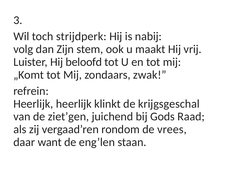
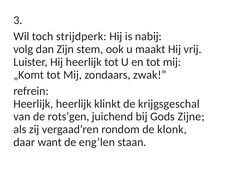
Hij beloofd: beloofd -> heerlijk (84, 62)
ziet’gen: ziet’gen -> rots’gen (69, 116)
Raad: Raad -> Zijne (191, 116)
vrees: vrees -> klonk (172, 129)
